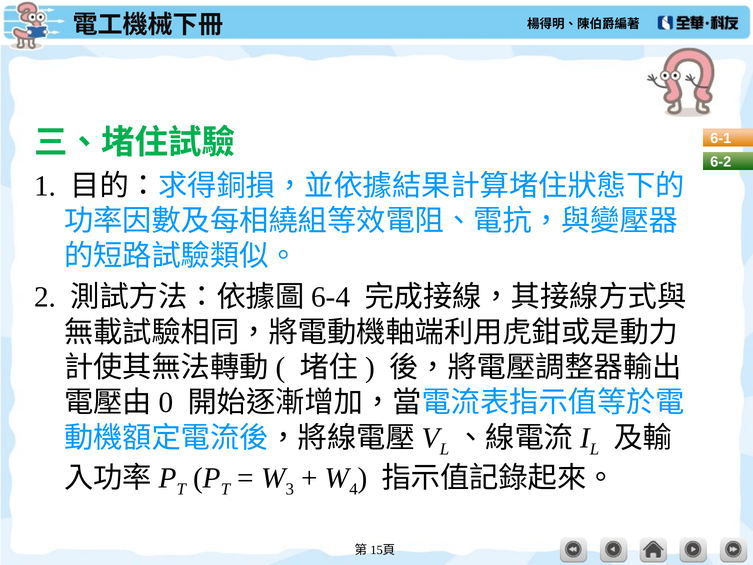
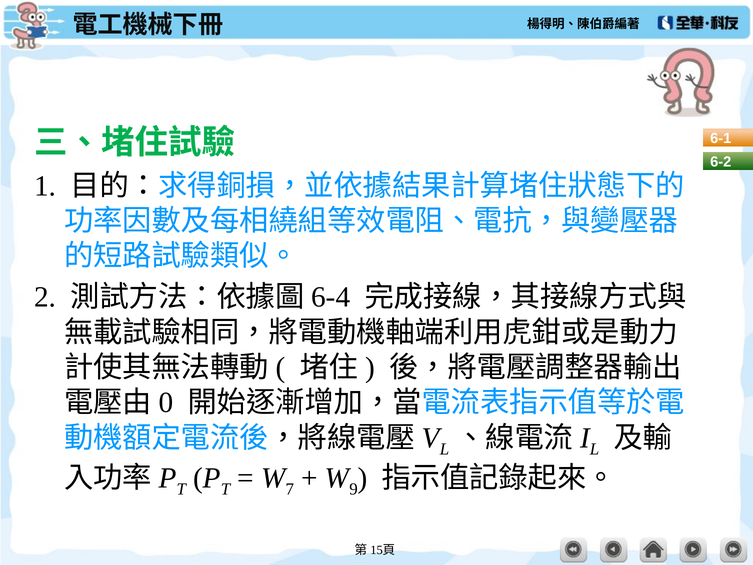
3: 3 -> 7 (290, 489)
4: 4 -> 9 (354, 489)
